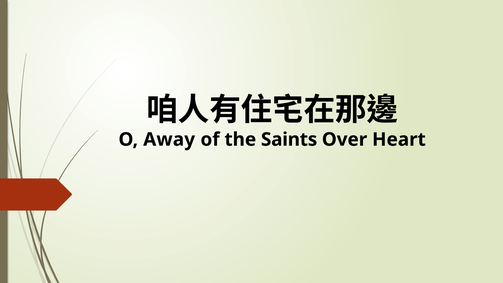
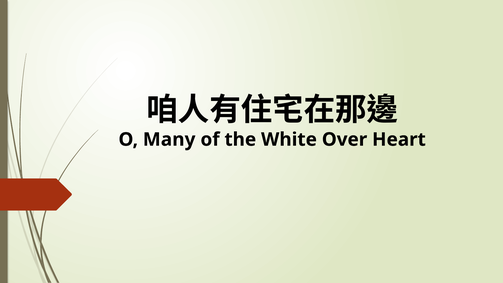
Away: Away -> Many (169, 139)
Saints: Saints -> White (289, 139)
